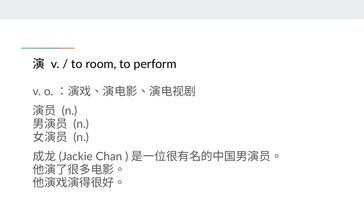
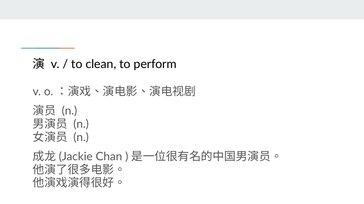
room: room -> clean (101, 64)
